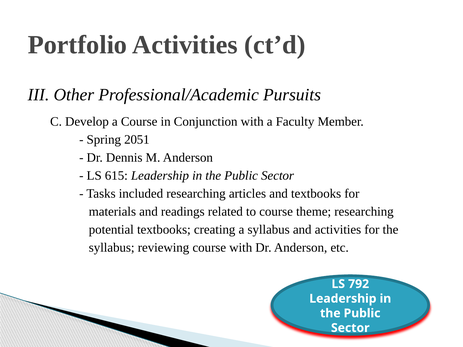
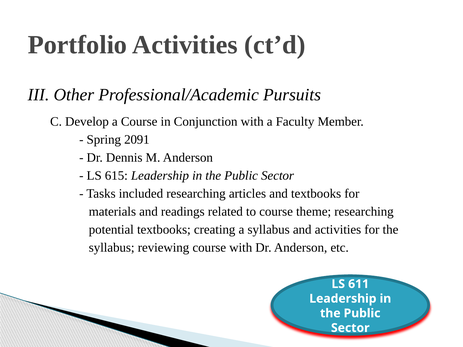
2051: 2051 -> 2091 (137, 140)
792: 792 -> 611 (359, 284)
